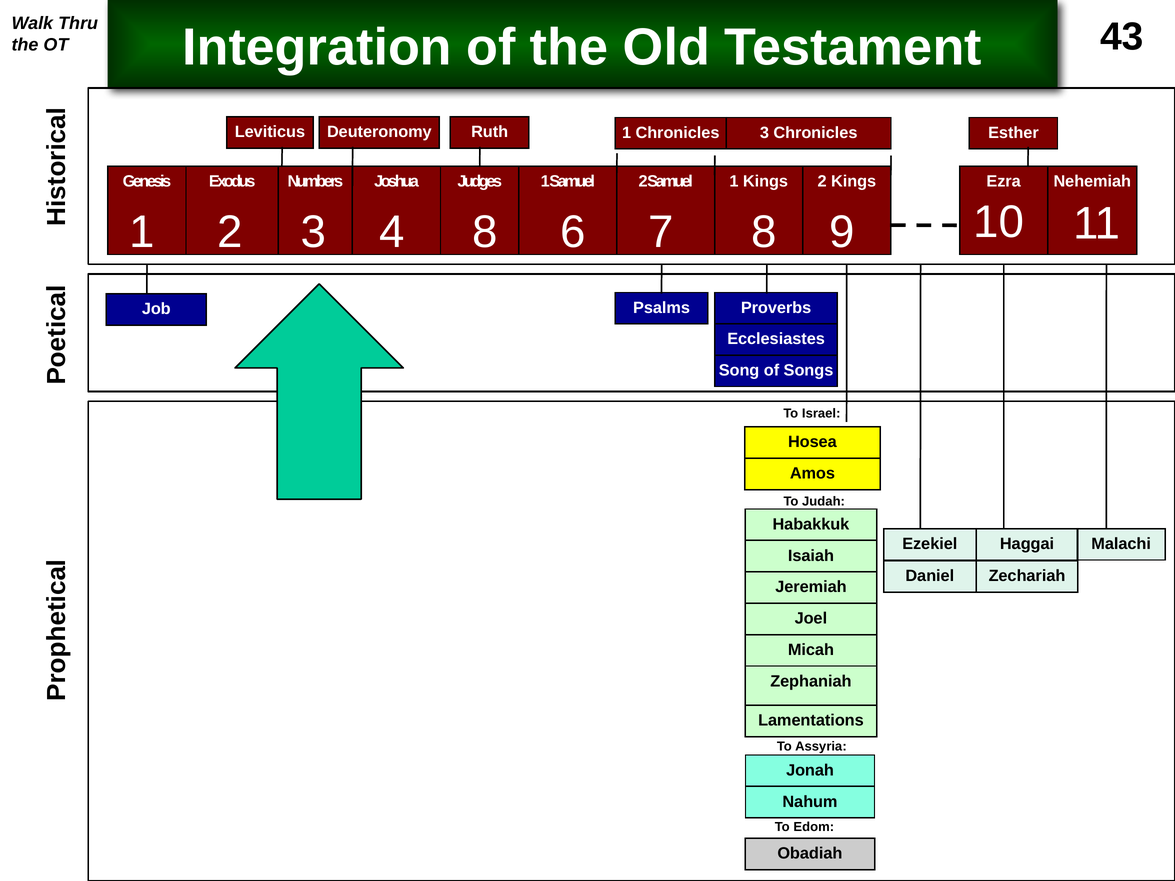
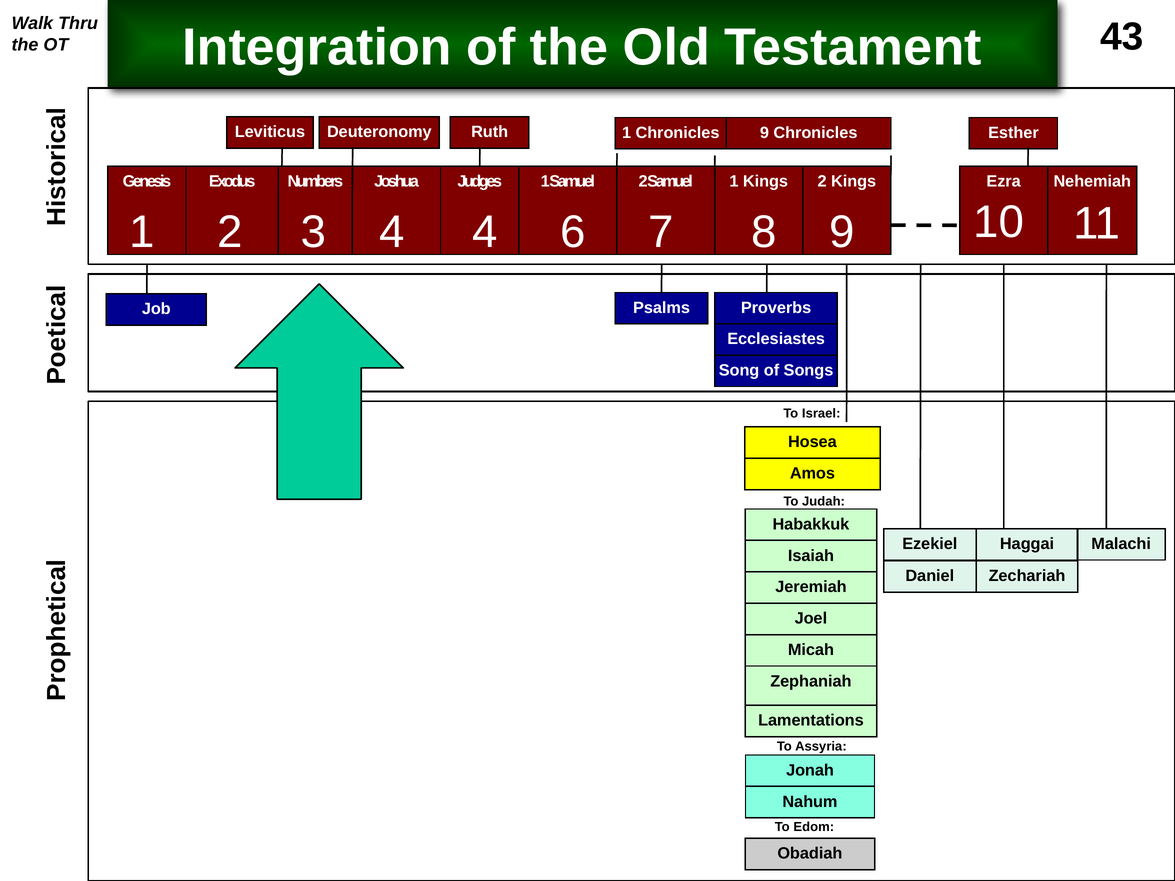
Chronicles 3: 3 -> 9 (764, 133)
4 8: 8 -> 4 (485, 232)
